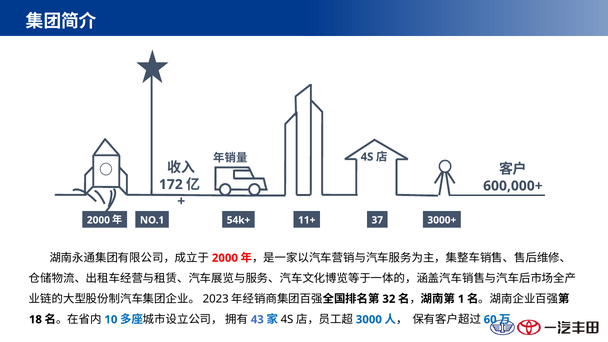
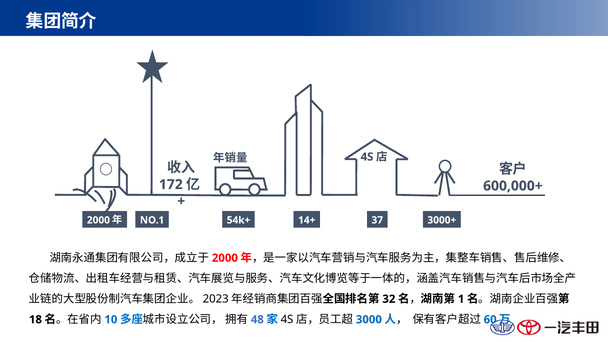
11+: 11+ -> 14+ (307, 220)
43: 43 -> 48 (257, 320)
